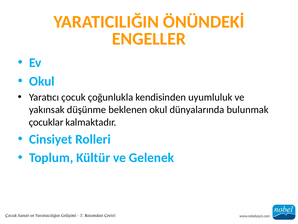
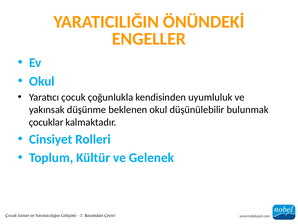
dünyalarında: dünyalarında -> düşünülebilir (197, 109)
